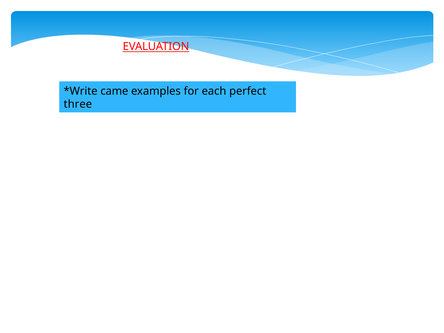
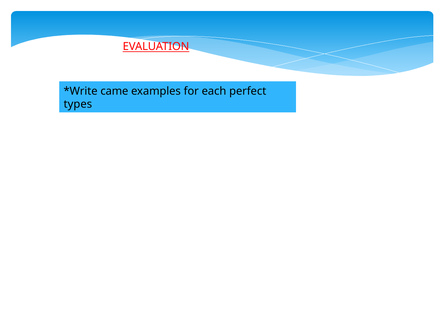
three: three -> types (78, 104)
